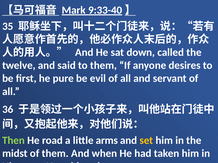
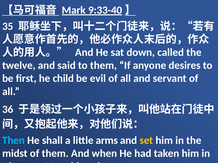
pure: pure -> child (63, 79)
Then colour: light green -> light blue (13, 141)
road: road -> shall (52, 141)
